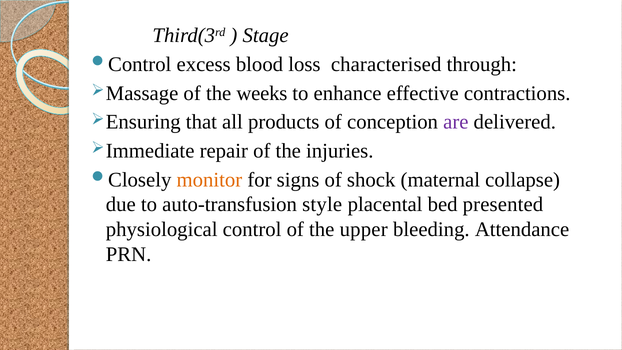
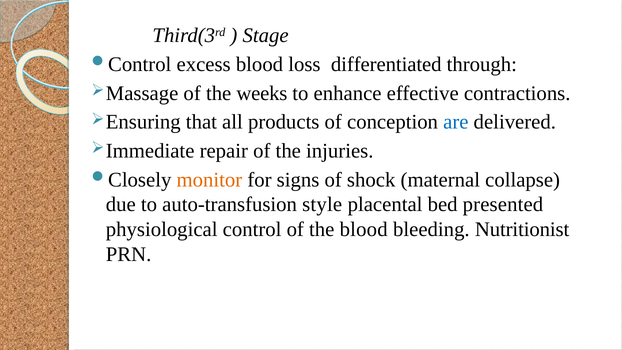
characterised: characterised -> differentiated (386, 64)
are colour: purple -> blue (456, 122)
the upper: upper -> blood (364, 229)
Attendance: Attendance -> Nutritionist (522, 229)
